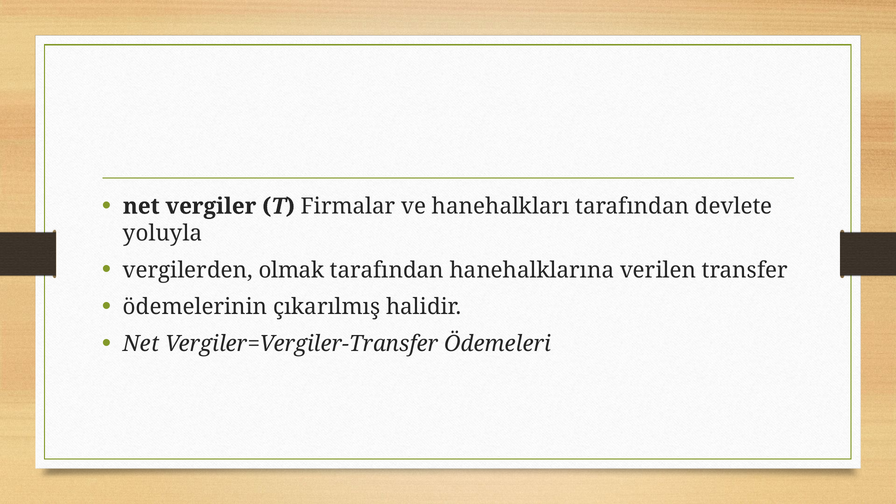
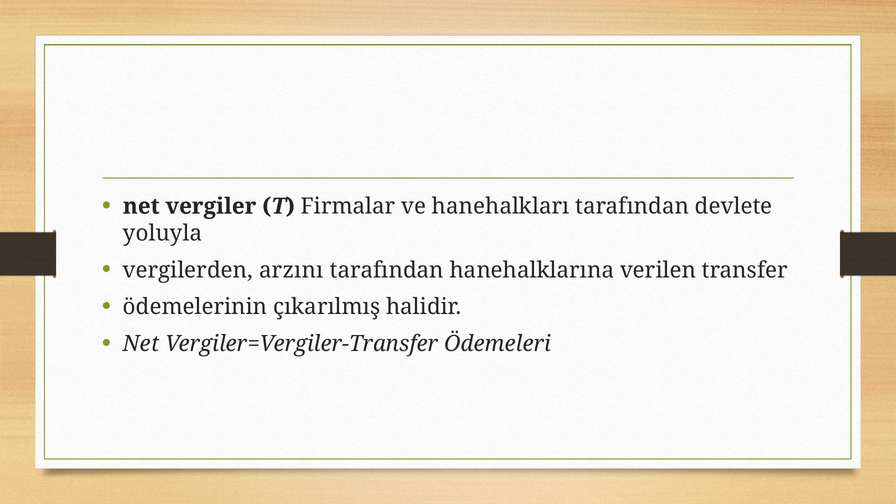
olmak: olmak -> arzını (291, 270)
